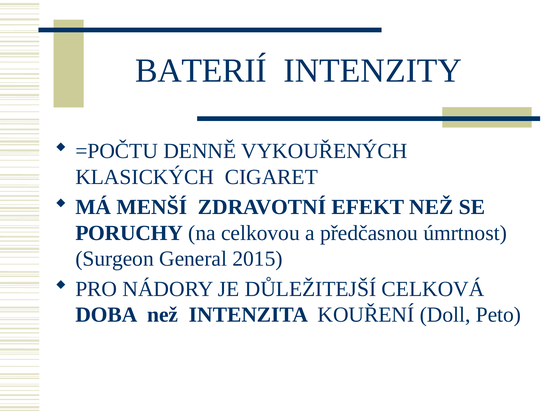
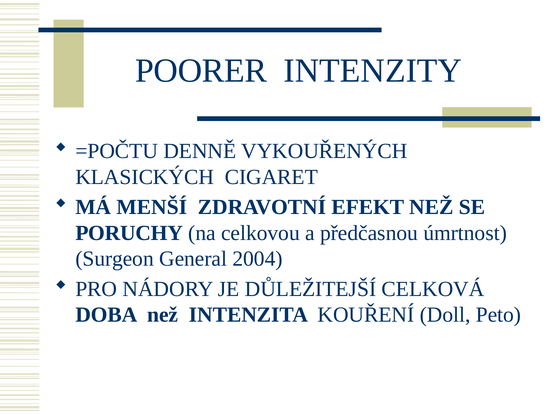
BATERIÍ: BATERIÍ -> POORER (201, 71)
2015: 2015 -> 2004 (258, 259)
